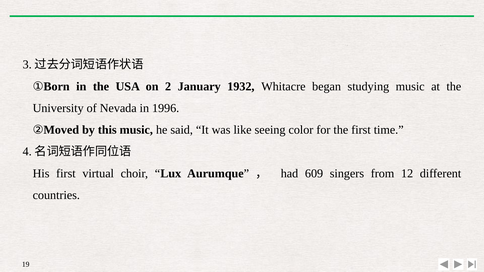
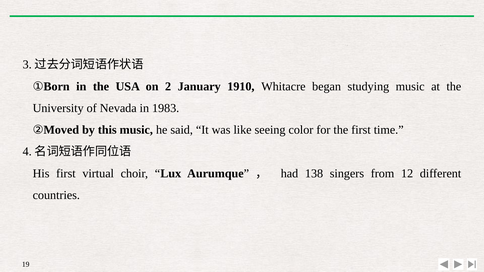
1932: 1932 -> 1910 (241, 86)
1996: 1996 -> 1983 (166, 108)
609: 609 -> 138 (314, 174)
